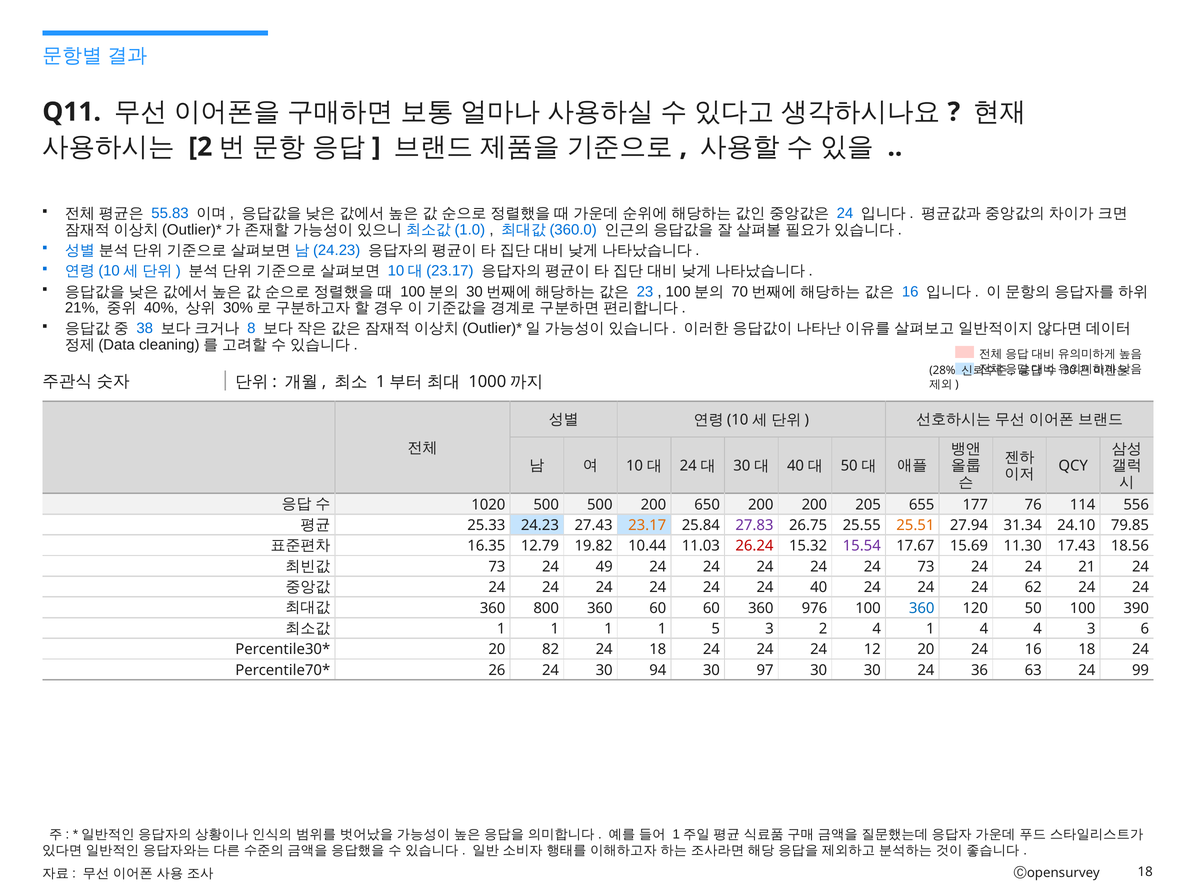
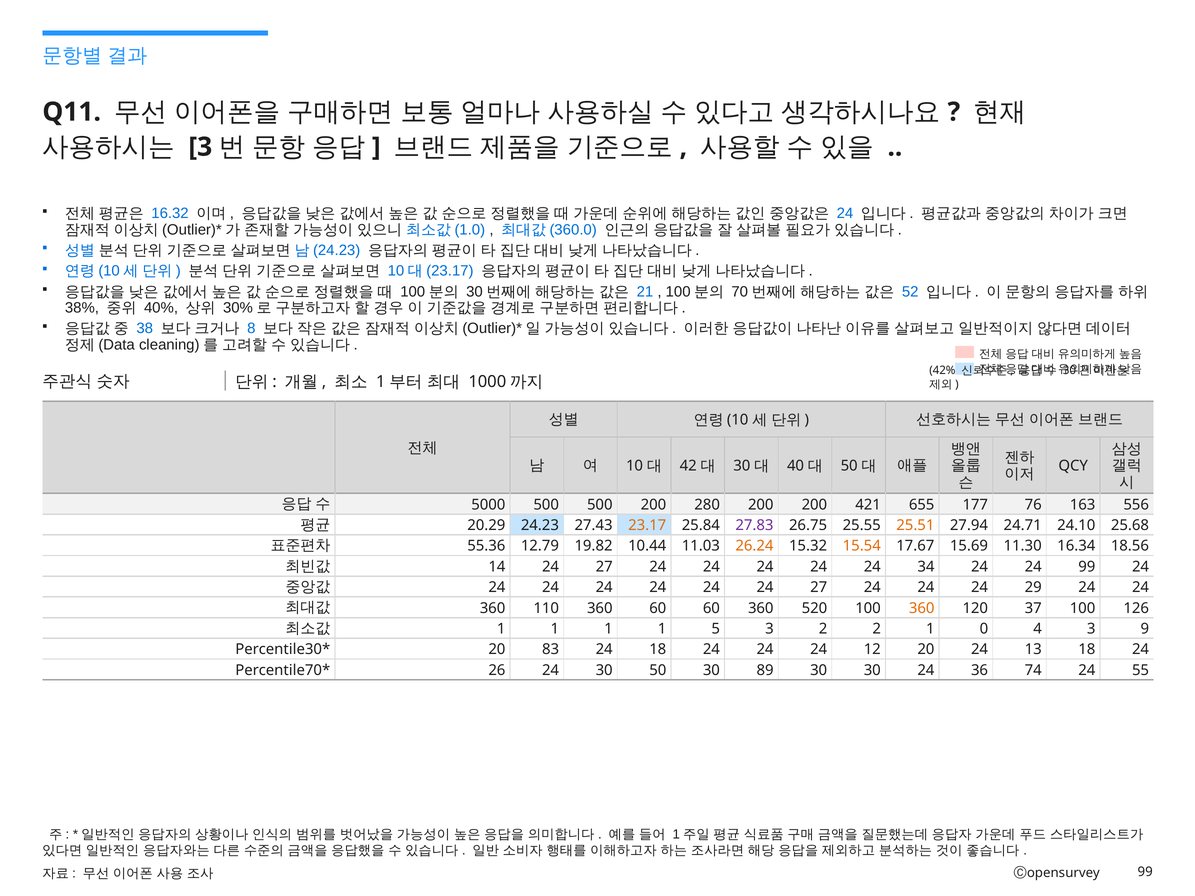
2: 2 -> 3 (200, 147)
55.83: 55.83 -> 16.32 (170, 214)
23: 23 -> 21 (645, 292)
16: 16 -> 52 (910, 292)
21%: 21% -> 38% (82, 308)
28%: 28% -> 42% (942, 370)
24: 24 -> 42 (688, 466)
1020: 1020 -> 5000 (488, 505)
650: 650 -> 280 (707, 505)
205: 205 -> 421 (868, 505)
114: 114 -> 163 (1083, 505)
25.33: 25.33 -> 20.29 (486, 525)
31.34: 31.34 -> 24.71 (1023, 525)
79.85: 79.85 -> 25.68 (1130, 525)
16.35: 16.35 -> 55.36 (486, 546)
26.24 colour: red -> orange (754, 546)
15.54 colour: purple -> orange (862, 546)
17.43: 17.43 -> 16.34 (1076, 546)
73: 73 -> 14 (497, 567)
49: 49 -> 27 (604, 567)
24 73: 73 -> 34 (926, 567)
24 21: 21 -> 99 (1087, 567)
24 24 40: 40 -> 27 (819, 588)
62: 62 -> 29 (1033, 588)
800: 800 -> 110 (546, 608)
976: 976 -> 520 (814, 608)
360 colour: blue -> orange (922, 608)
120 50: 50 -> 37 (1033, 608)
390: 390 -> 126 (1136, 608)
2 4: 4 -> 2 (877, 629)
1 4: 4 -> 0 (984, 629)
6: 6 -> 9 (1145, 629)
82: 82 -> 83 (551, 650)
24 16: 16 -> 13 (1033, 650)
30 94: 94 -> 50 (658, 670)
97: 97 -> 89 (765, 670)
63: 63 -> 74 (1033, 670)
99: 99 -> 55 (1141, 670)
Ⓒopensurvey 18: 18 -> 99 (1145, 872)
